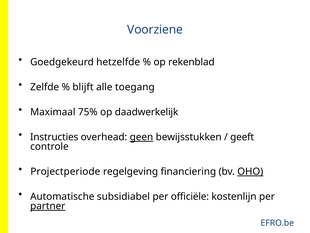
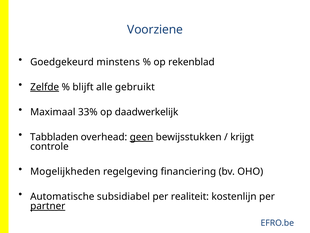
hetzelfde: hetzelfde -> minstens (118, 62)
Zelfde underline: none -> present (45, 87)
toegang: toegang -> gebruikt (135, 87)
75%: 75% -> 33% (88, 112)
Instructies: Instructies -> Tabbladen (54, 137)
geeft: geeft -> krijgt (242, 137)
Projectperiode: Projectperiode -> Mogelijkheden (65, 171)
OHO underline: present -> none (250, 171)
officiële: officiële -> realiteit (190, 196)
